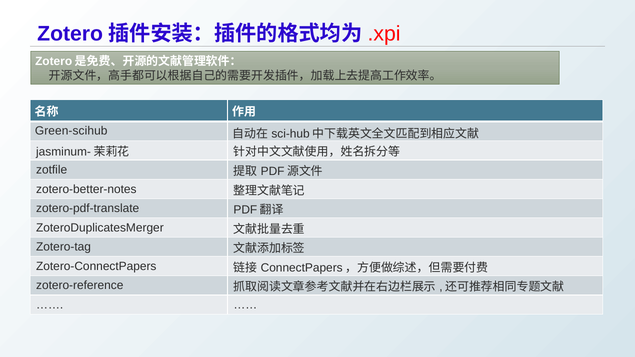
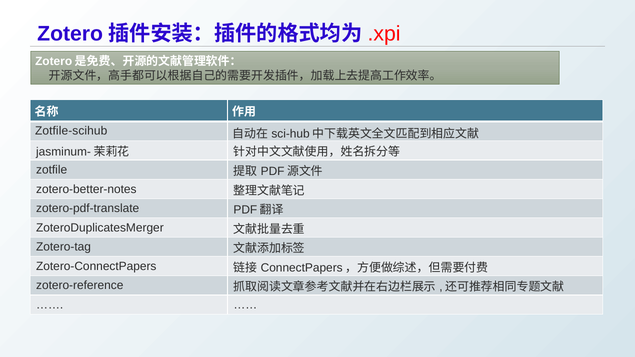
Green-scihub: Green-scihub -> Zotfile-scihub (71, 131)
